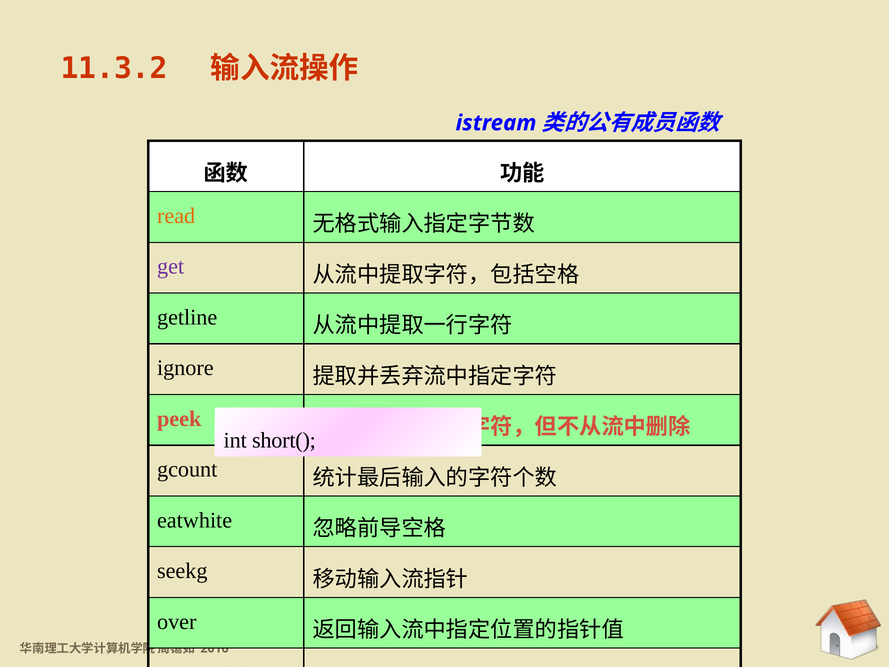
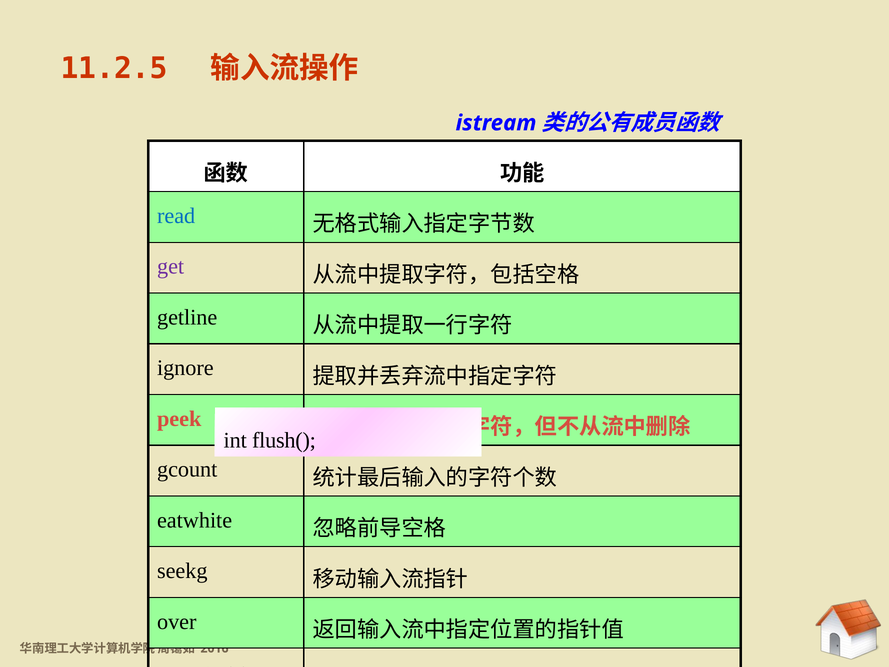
11.3.2: 11.3.2 -> 11.2.5 (114, 69)
read colour: orange -> blue (176, 216)
short(: short( -> flush( (284, 440)
